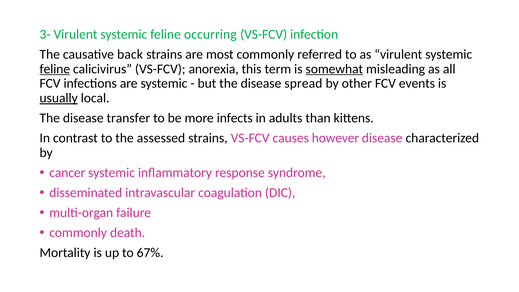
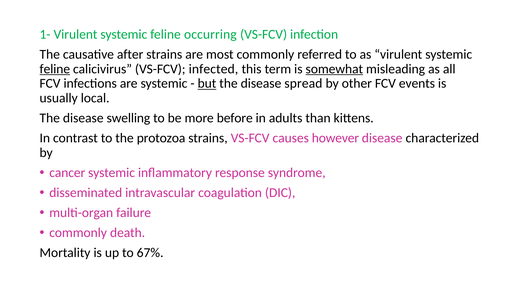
3-: 3- -> 1- (45, 34)
back: back -> after (130, 54)
anorexia: anorexia -> infected (213, 69)
but underline: none -> present (207, 83)
usually underline: present -> none (59, 98)
transfer: transfer -> swelling (128, 118)
infects: infects -> before (235, 118)
assessed: assessed -> protozoa (161, 138)
